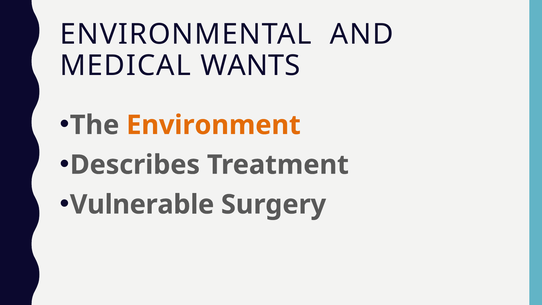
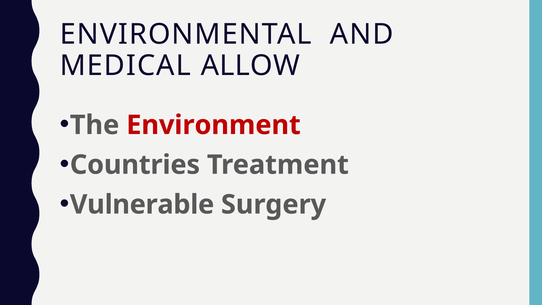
WANTS: WANTS -> ALLOW (250, 65)
Environment colour: orange -> red (214, 125)
Describes: Describes -> Countries (135, 165)
